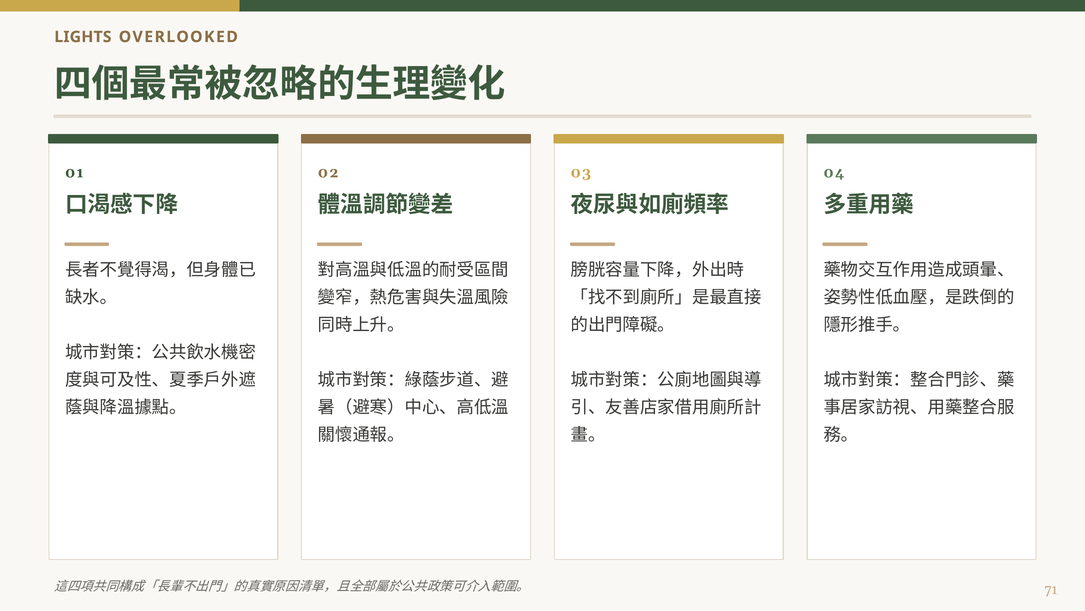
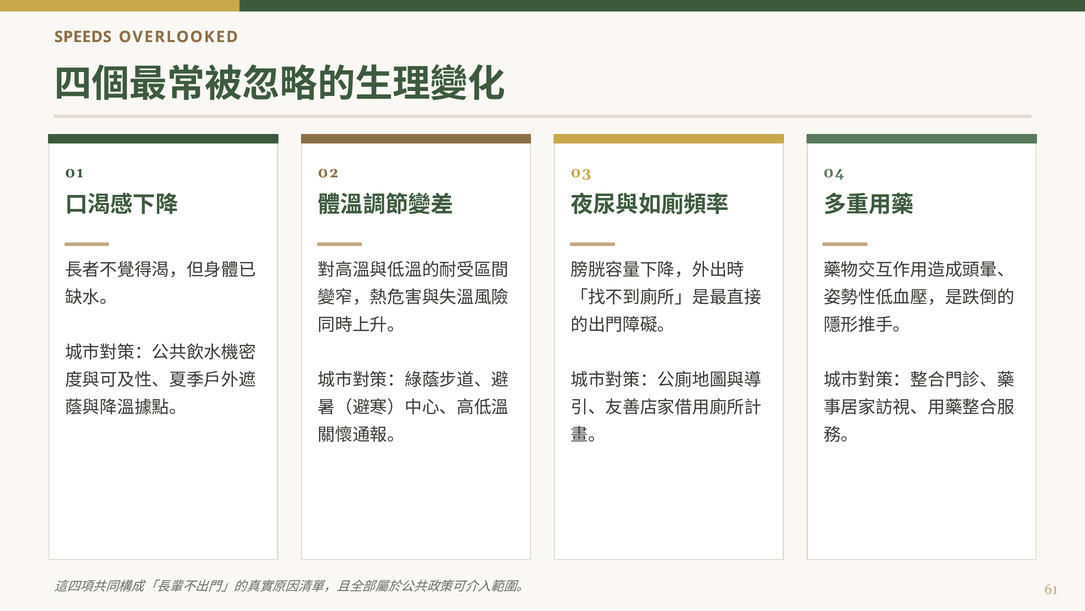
LIGHTS: LIGHTS -> SPEEDS (83, 37)
71: 71 -> 61 (1051, 589)
